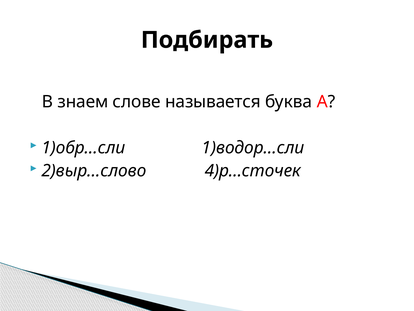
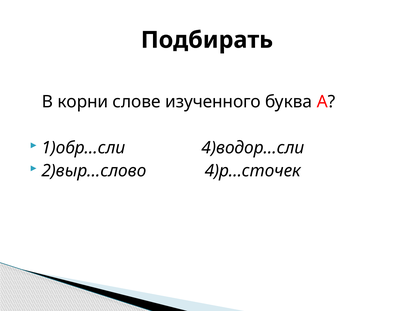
знаем: знаем -> корни (83, 102)
называется: называется -> изученного (213, 102)
1)водор…сли: 1)водор…сли -> 4)водор…сли (253, 148)
